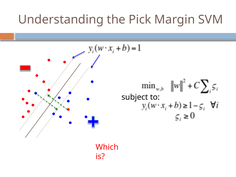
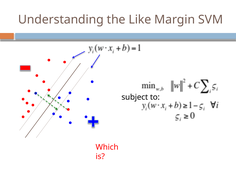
Pick: Pick -> Like (140, 20)
